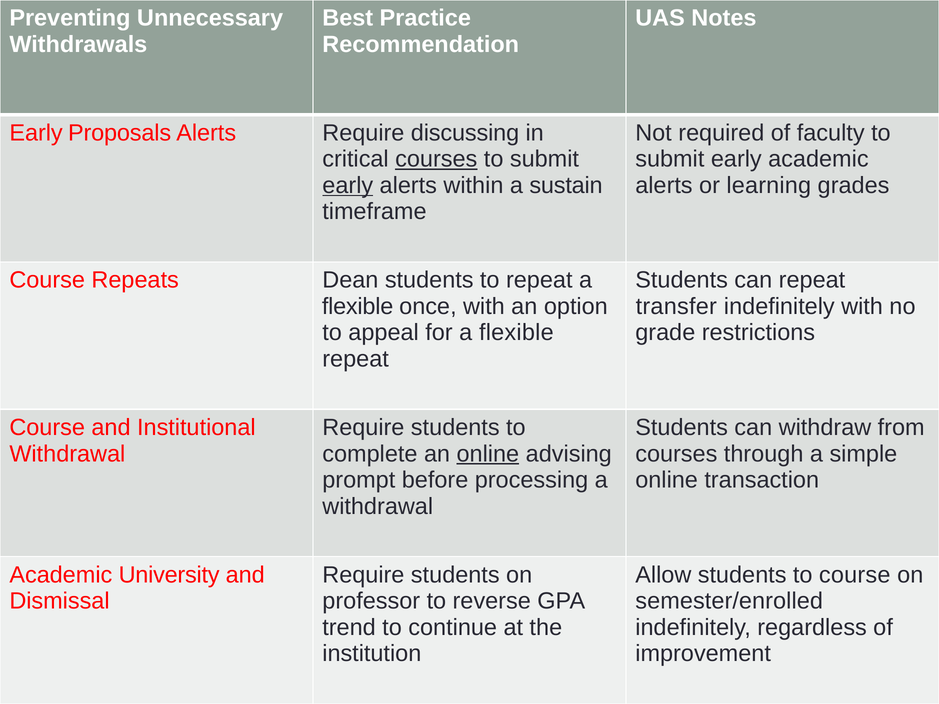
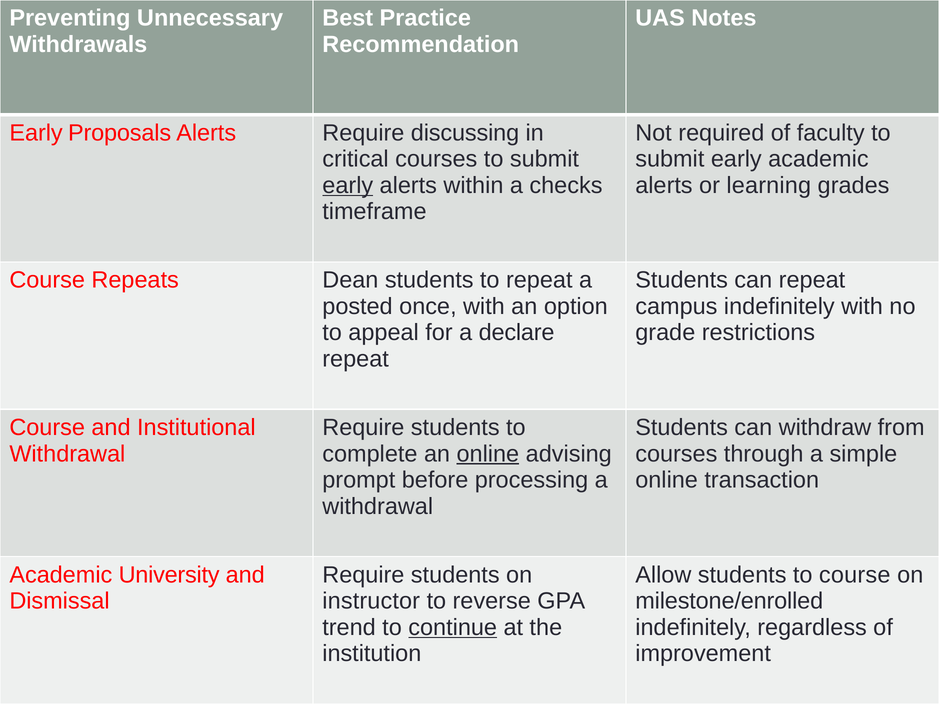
courses underline: present -> none (436, 159)
sustain: sustain -> checks (566, 185)
flexible: flexible -> posted (358, 307)
transfer: transfer -> campus (676, 307)
for a flexible: flexible -> declare (517, 333)
professor: professor -> instructor (371, 601)
semester/enrolled: semester/enrolled -> milestone/enrolled (729, 601)
continue underline: none -> present (453, 628)
